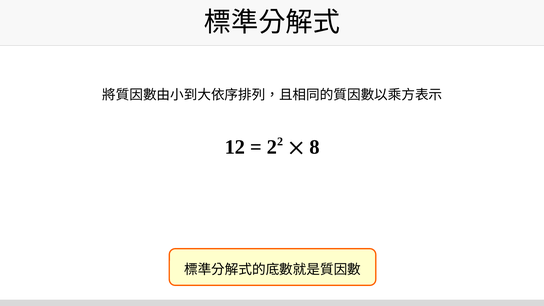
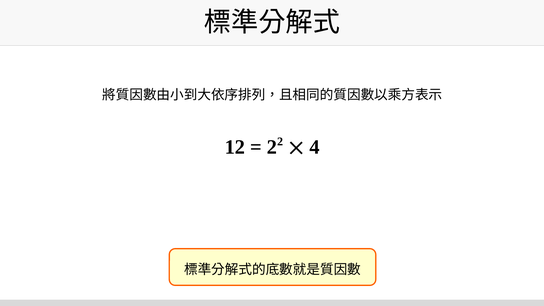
8: 8 -> 4 (315, 147)
